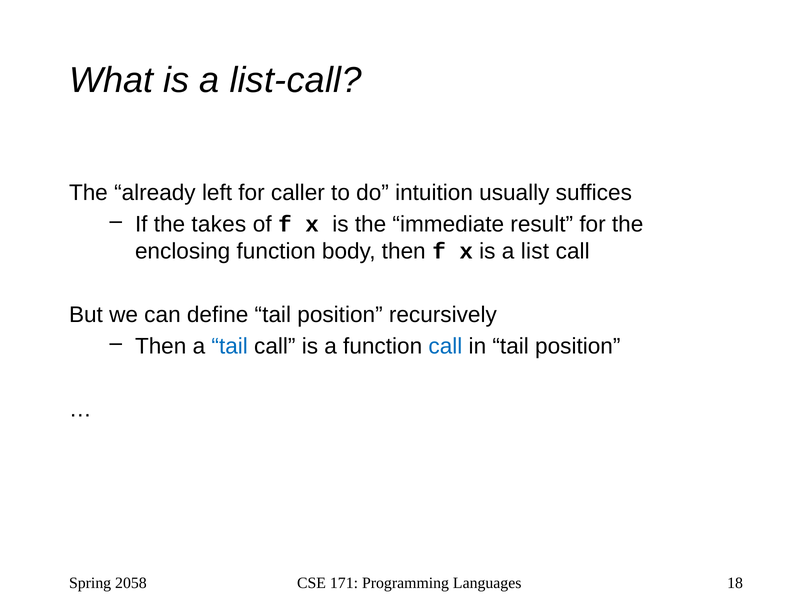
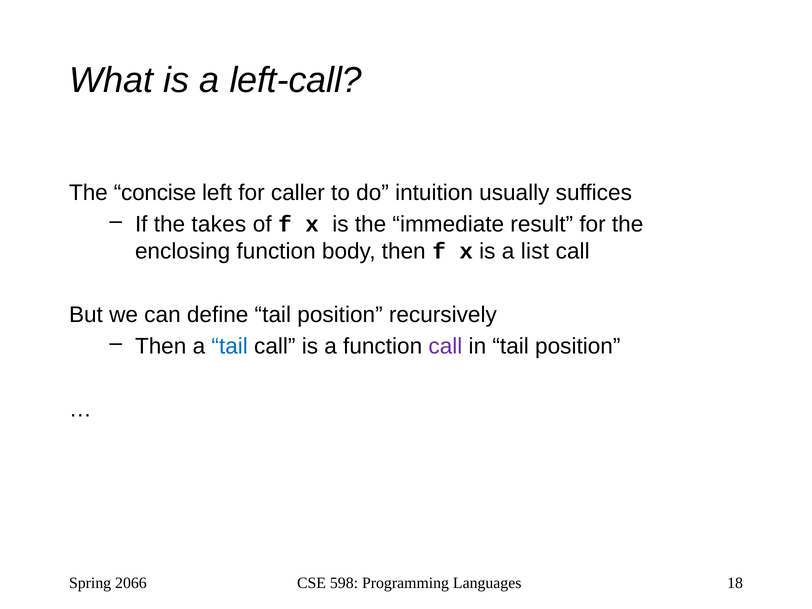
list-call: list-call -> left-call (296, 80)
already: already -> concise (155, 193)
call colour: blue -> purple (445, 346)
2058: 2058 -> 2066 (131, 583)
171: 171 -> 598 (344, 583)
